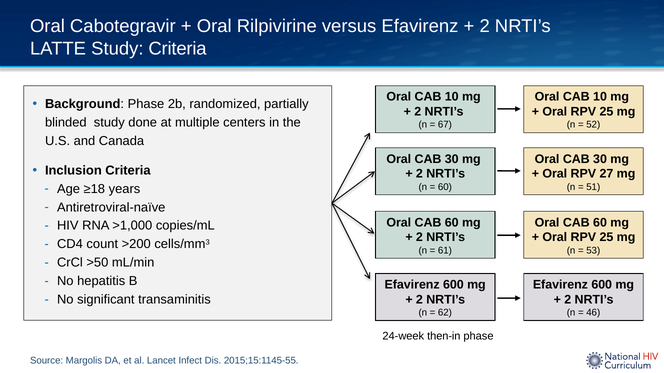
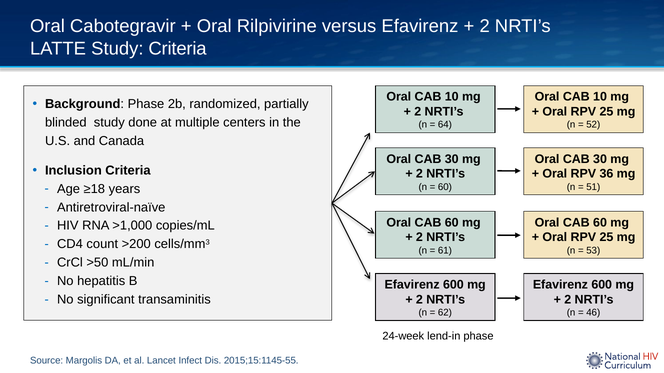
67: 67 -> 64 (445, 125)
27: 27 -> 36 (606, 174)
then-in: then-in -> lend-in (444, 337)
